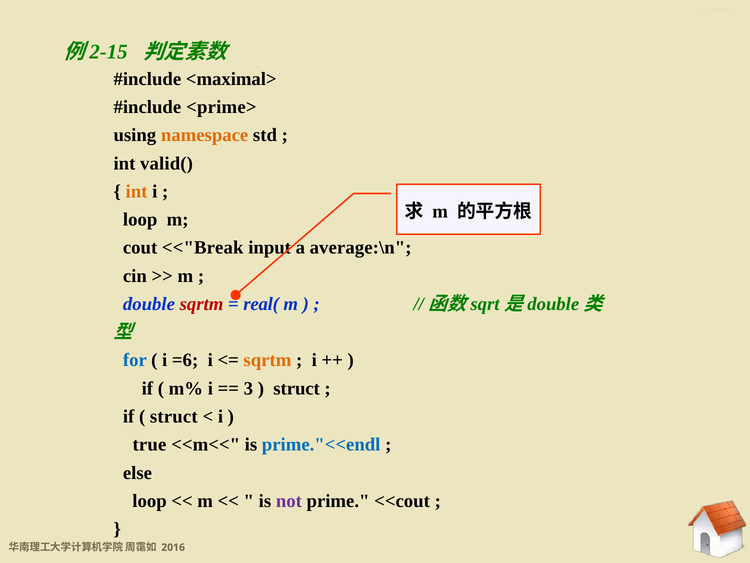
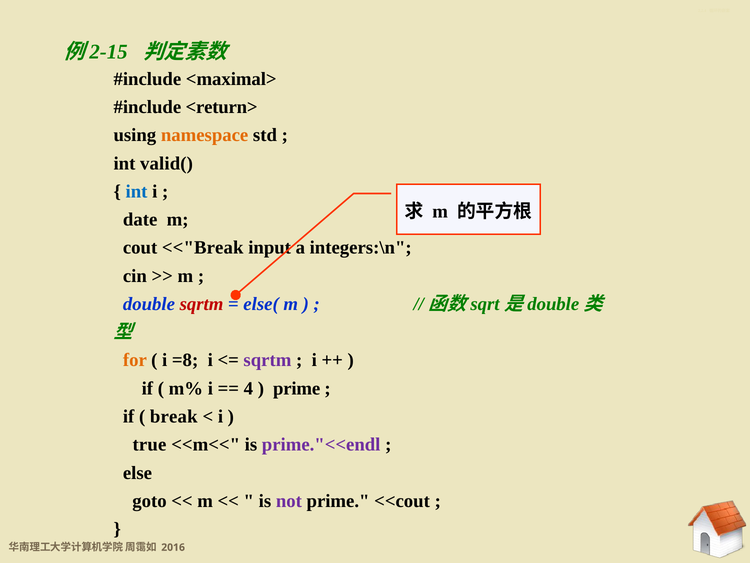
<prime>: <prime> -> <return> (222, 107)
int colour: orange -> blue (137, 191)
loop: loop -> date (140, 219)
average:\n: average:\n -> integers:\n (361, 248)
real(: real( -> else( (261, 304)
for colour: blue -> orange (135, 360)
=6: =6 -> =8 (185, 360)
sqrtm colour: orange -> purple (267, 360)
3: 3 -> 4 (248, 388)
struct: struct -> prime (297, 388)
struct: struct -> break (174, 416)
prime."<<endl colour: blue -> purple (321, 444)
loop: loop -> goto (150, 501)
